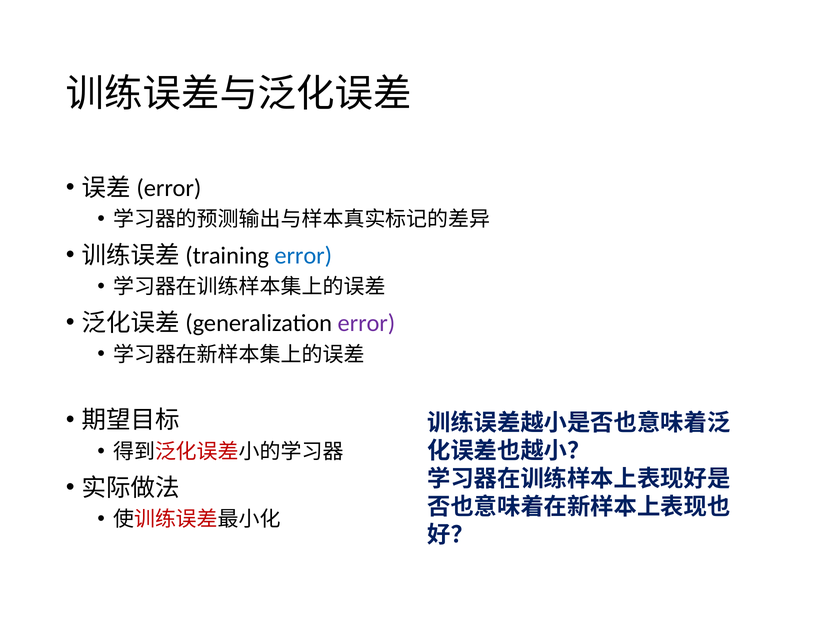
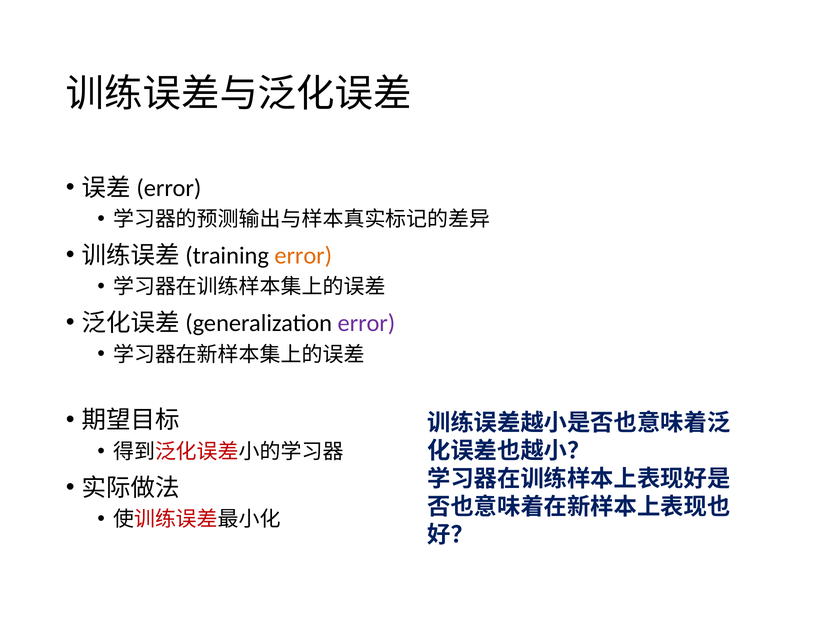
error colour: blue -> orange (303, 255)
